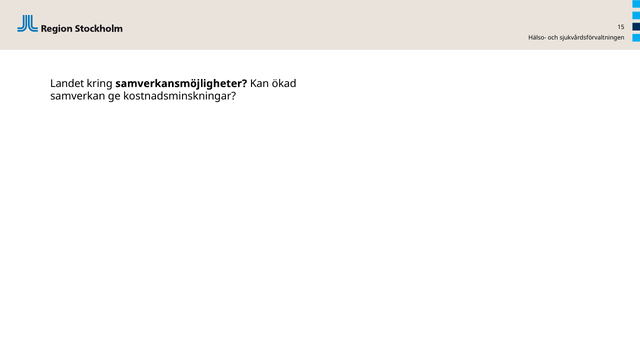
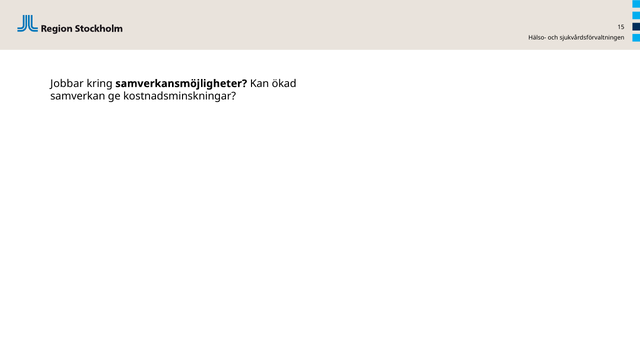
Landet: Landet -> Jobbar (67, 84)
